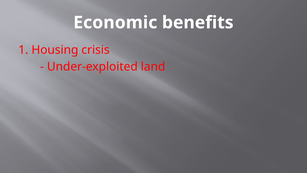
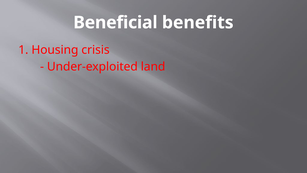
Economic: Economic -> Beneficial (115, 23)
